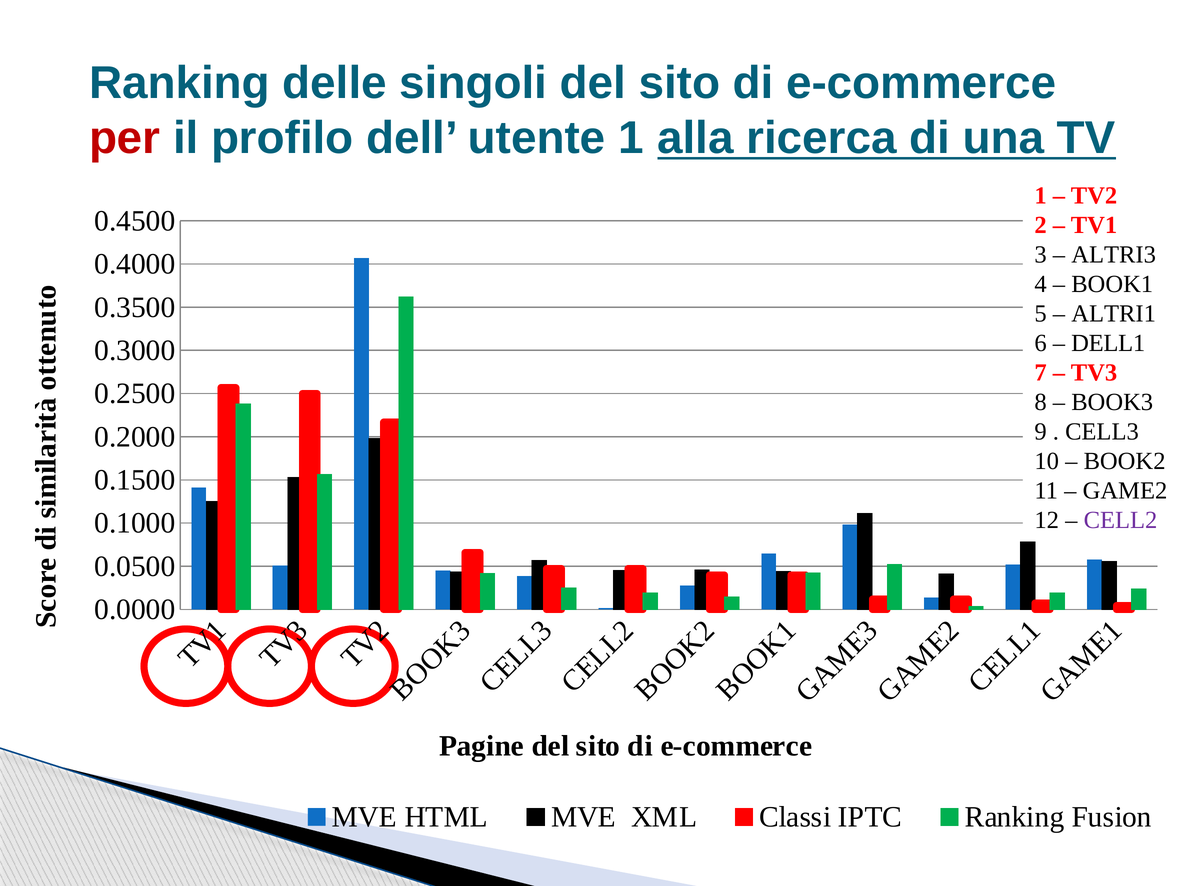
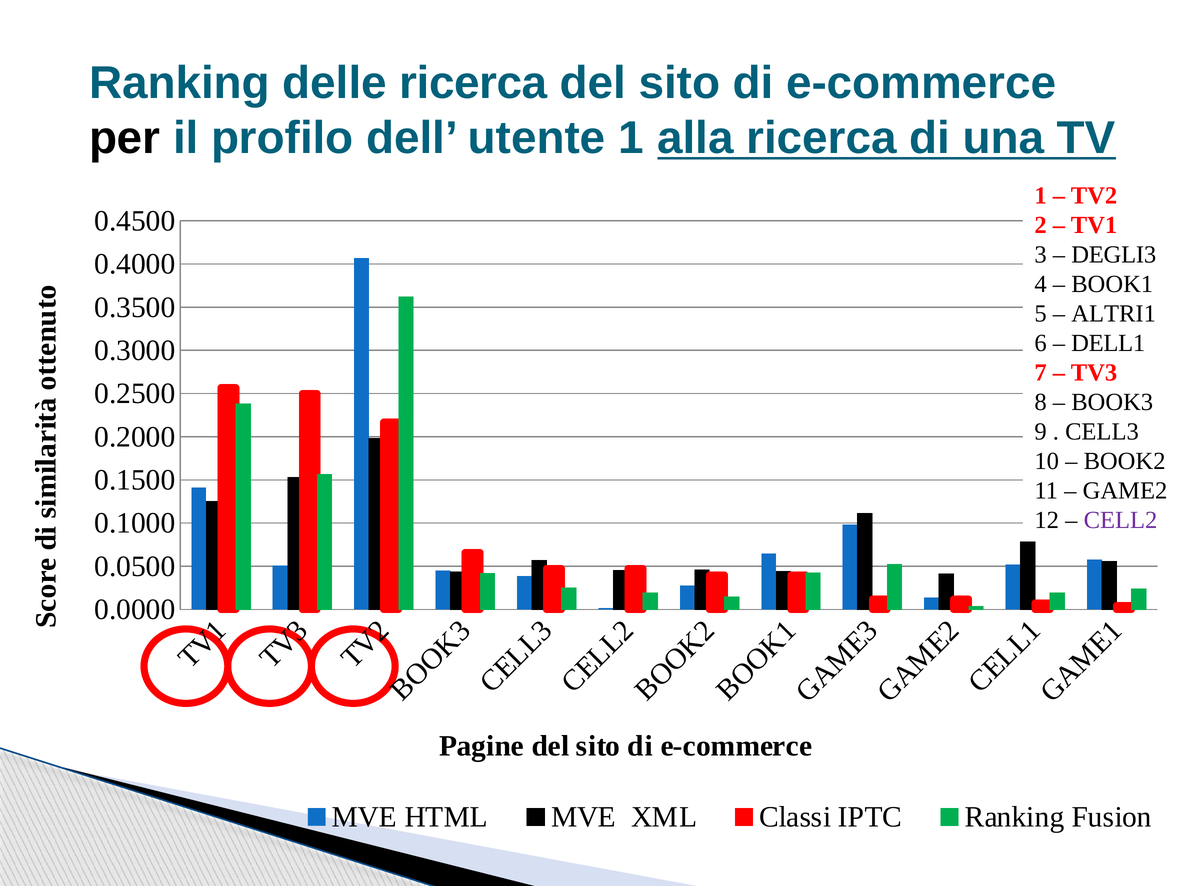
delle singoli: singoli -> ricerca (473, 83)
per colour: red -> black (125, 138)
ALTRI3: ALTRI3 -> DEGLI3 (1114, 254)
